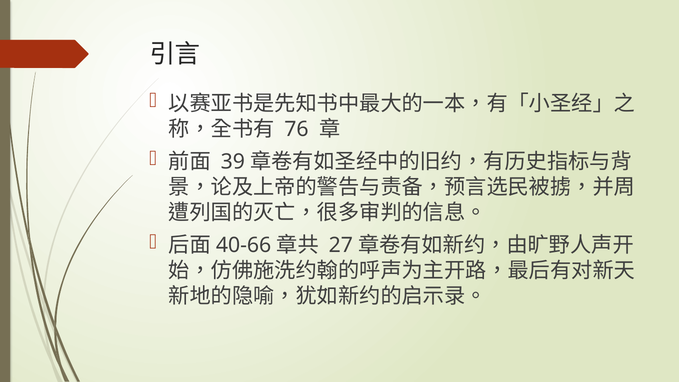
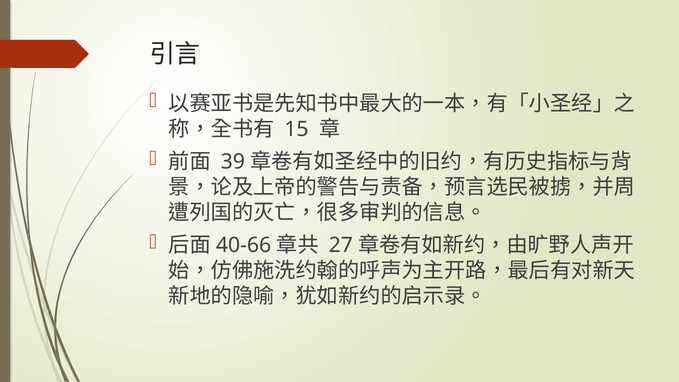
76: 76 -> 15 (296, 129)
